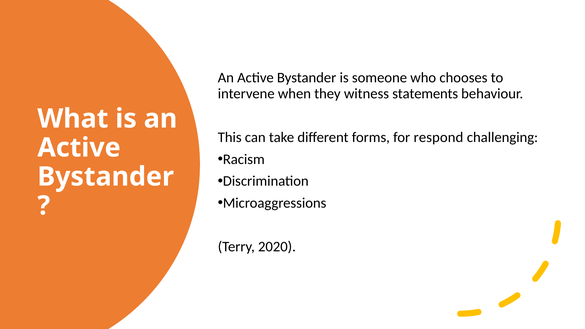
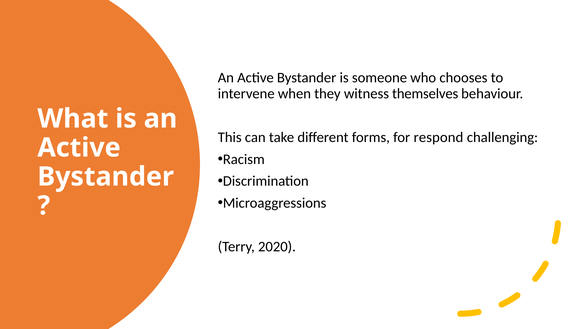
statements: statements -> themselves (425, 94)
